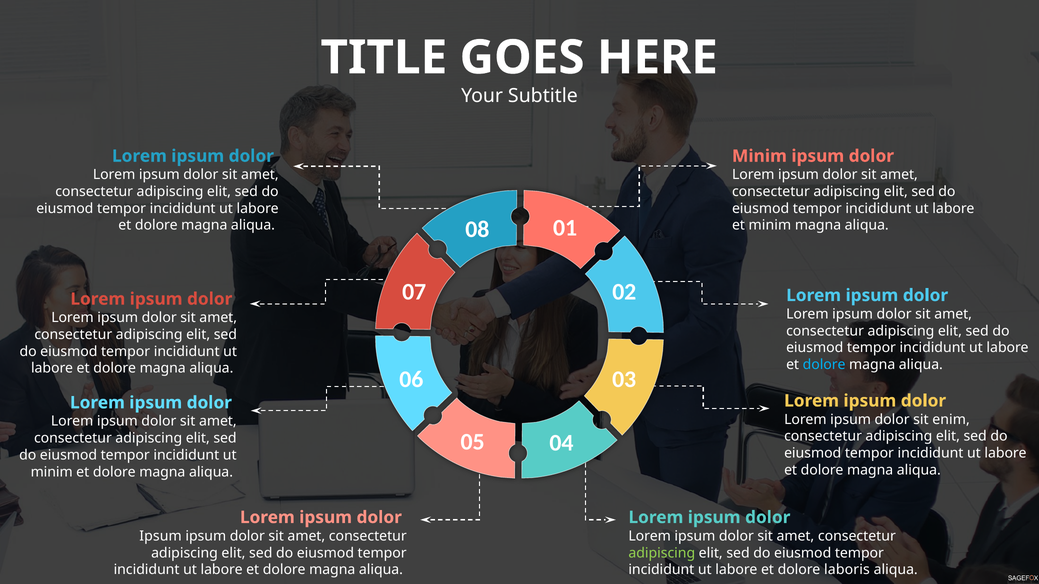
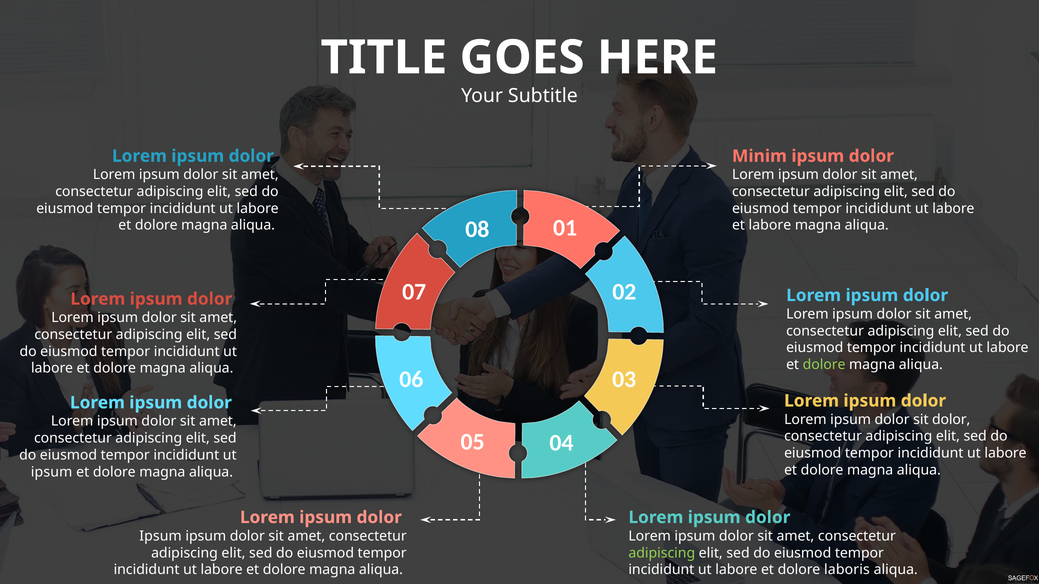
et minim: minim -> labore (770, 226)
dolore colour: light blue -> light green (824, 365)
sit enim: enim -> dolor (951, 420)
minim: minim -> ipsum (52, 472)
